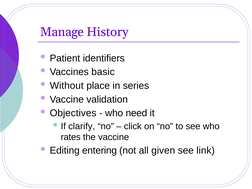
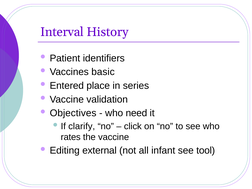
Manage: Manage -> Interval (62, 32)
Without: Without -> Entered (67, 86)
entering: entering -> external (99, 150)
given: given -> infant (163, 150)
link: link -> tool (206, 150)
